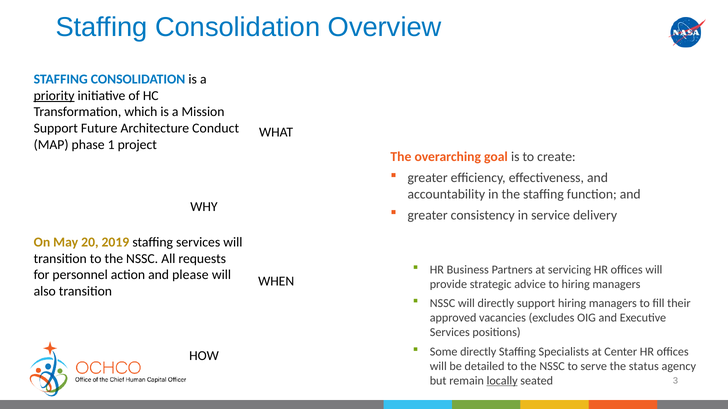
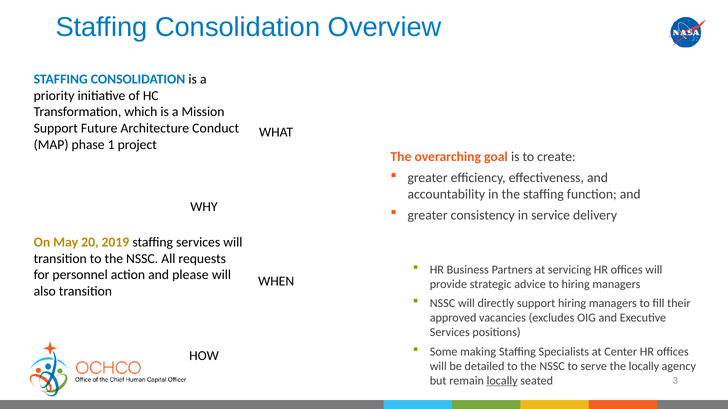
priority underline: present -> none (54, 96)
Some directly: directly -> making (478, 352)
the status: status -> locally (644, 367)
